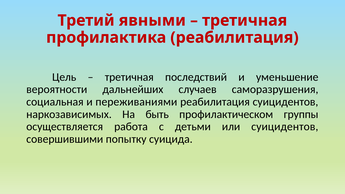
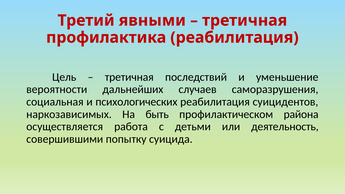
переживаниями: переживаниями -> психологических (136, 102)
группы: группы -> района (301, 114)
или суицидентов: суицидентов -> деятельность (285, 127)
